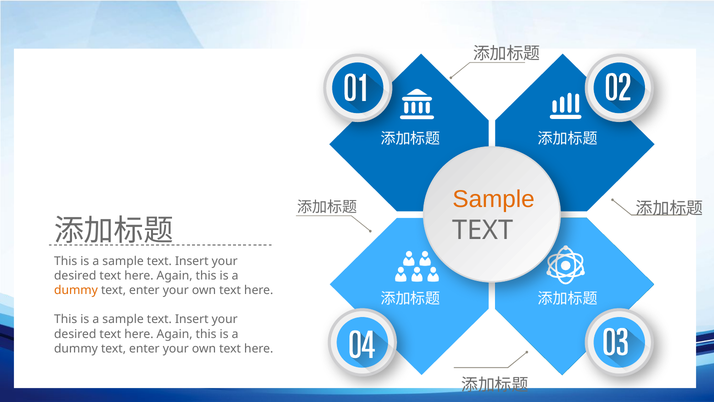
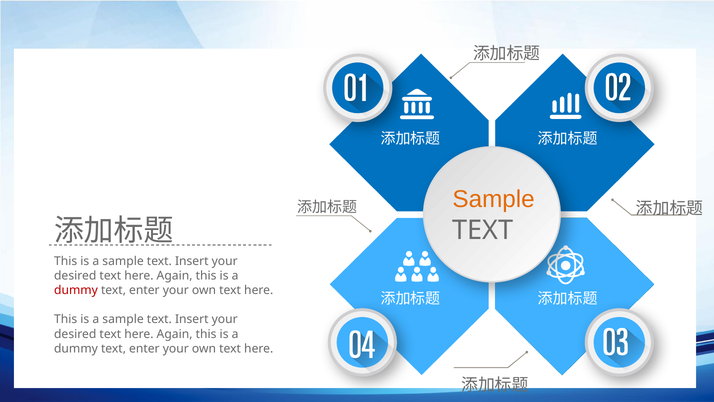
dummy colour: orange -> red (76, 290)
